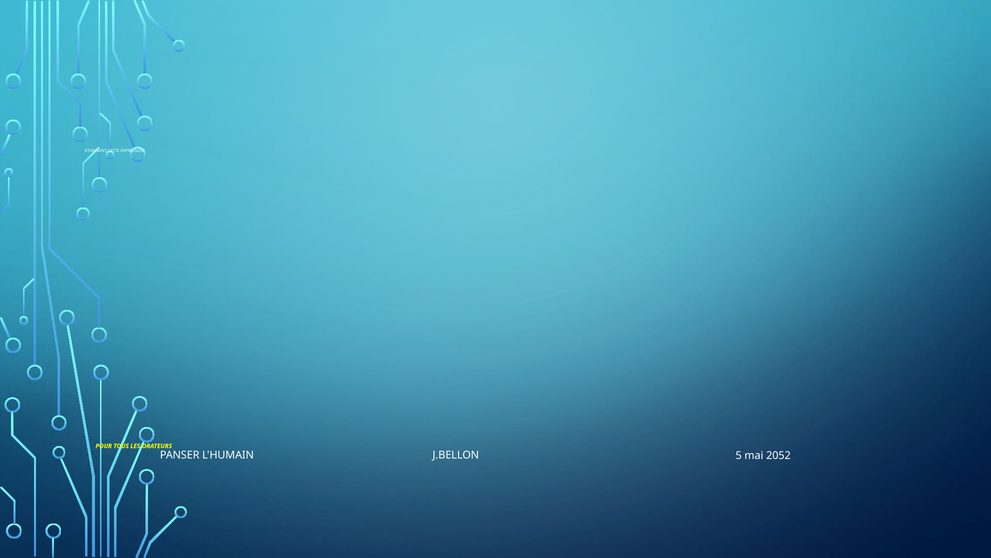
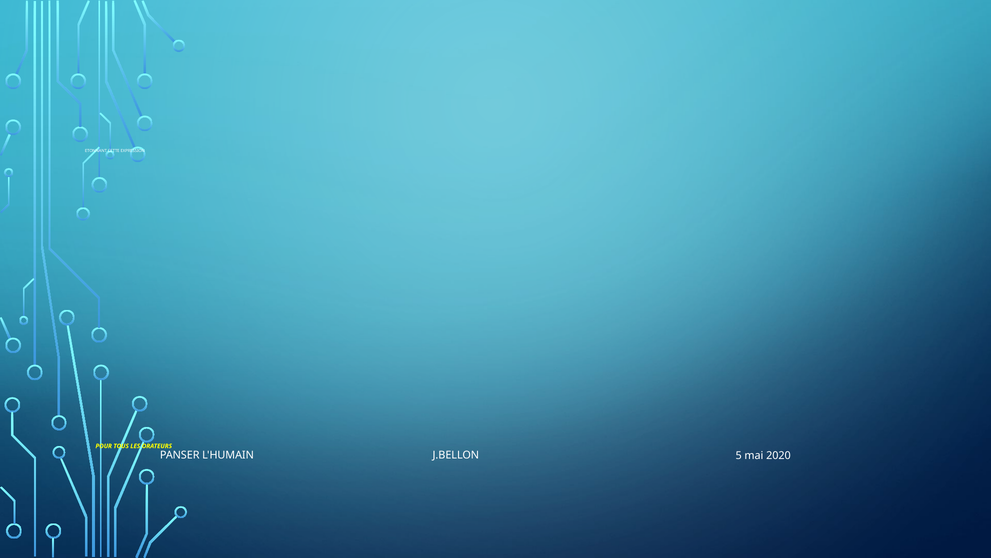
2052: 2052 -> 2020 (778, 455)
